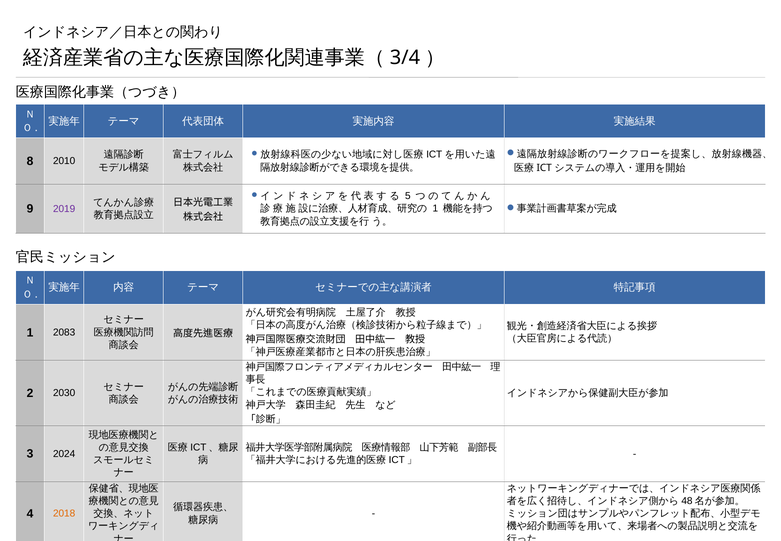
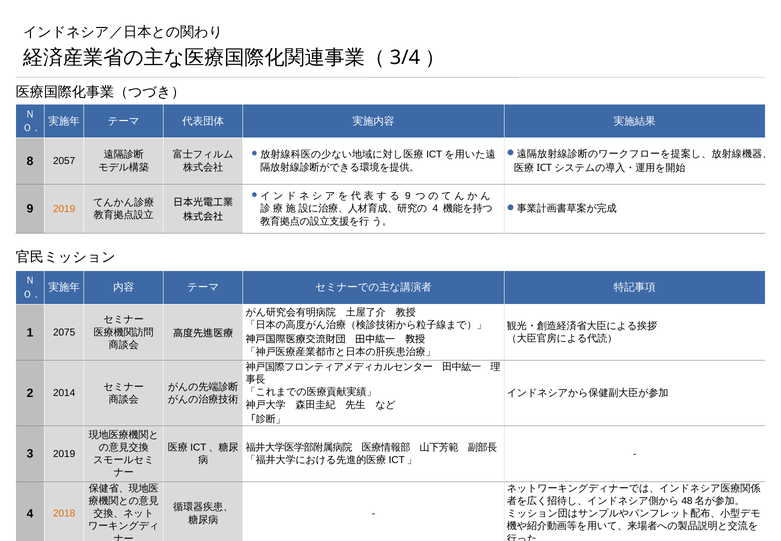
2010: 2010 -> 2057 (64, 161)
5: 5 -> 9 (408, 196)
2019 colour: purple -> orange (64, 209)
1: 1 -> 4 (435, 209)
2083: 2083 -> 2075 (64, 332)
2030: 2030 -> 2014 (64, 393)
3 2024: 2024 -> 2019 (64, 454)
